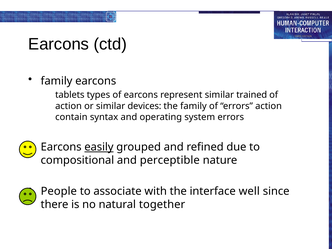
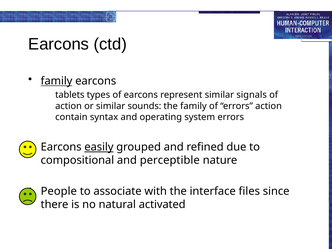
family underline: none -> present (57, 81)
trained: trained -> signals (252, 95)
devices: devices -> sounds (144, 106)
well: well -> files (249, 191)
together: together -> activated (162, 205)
